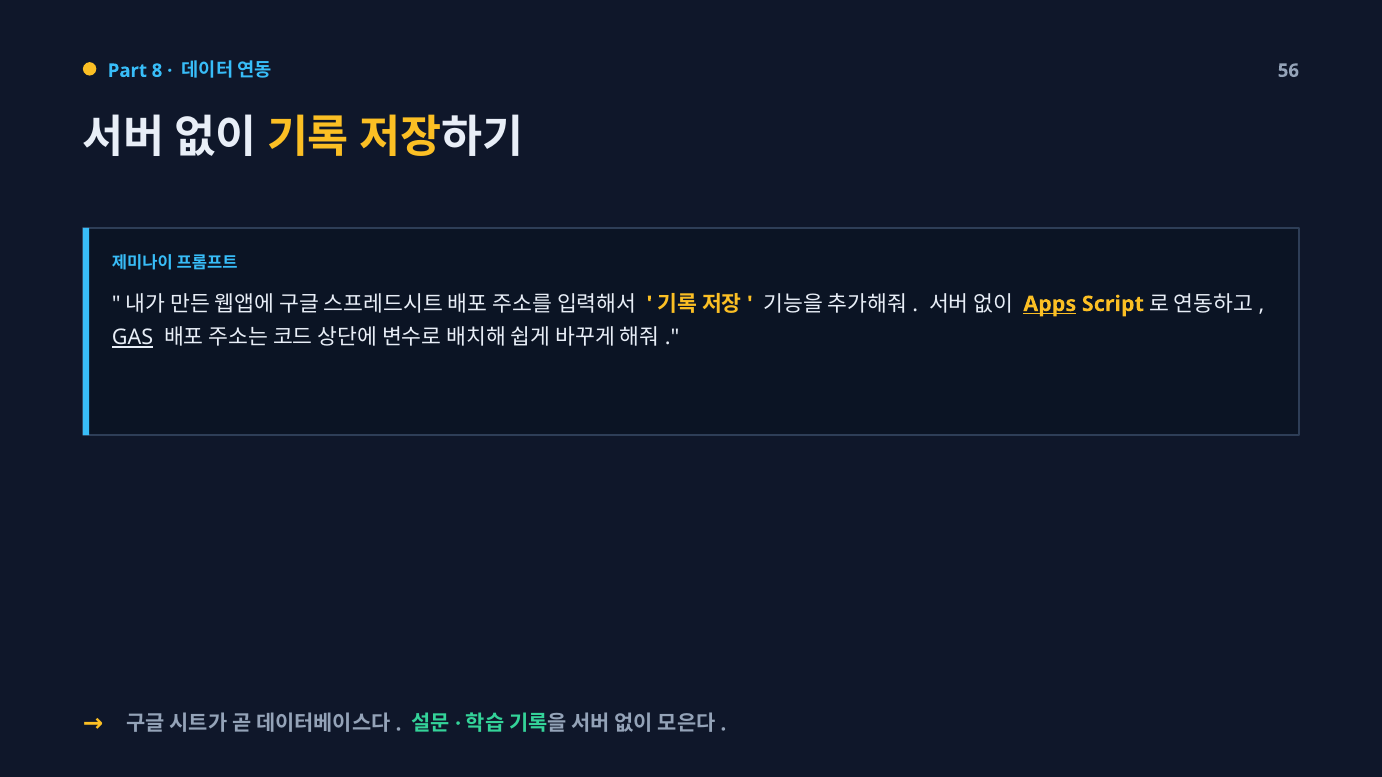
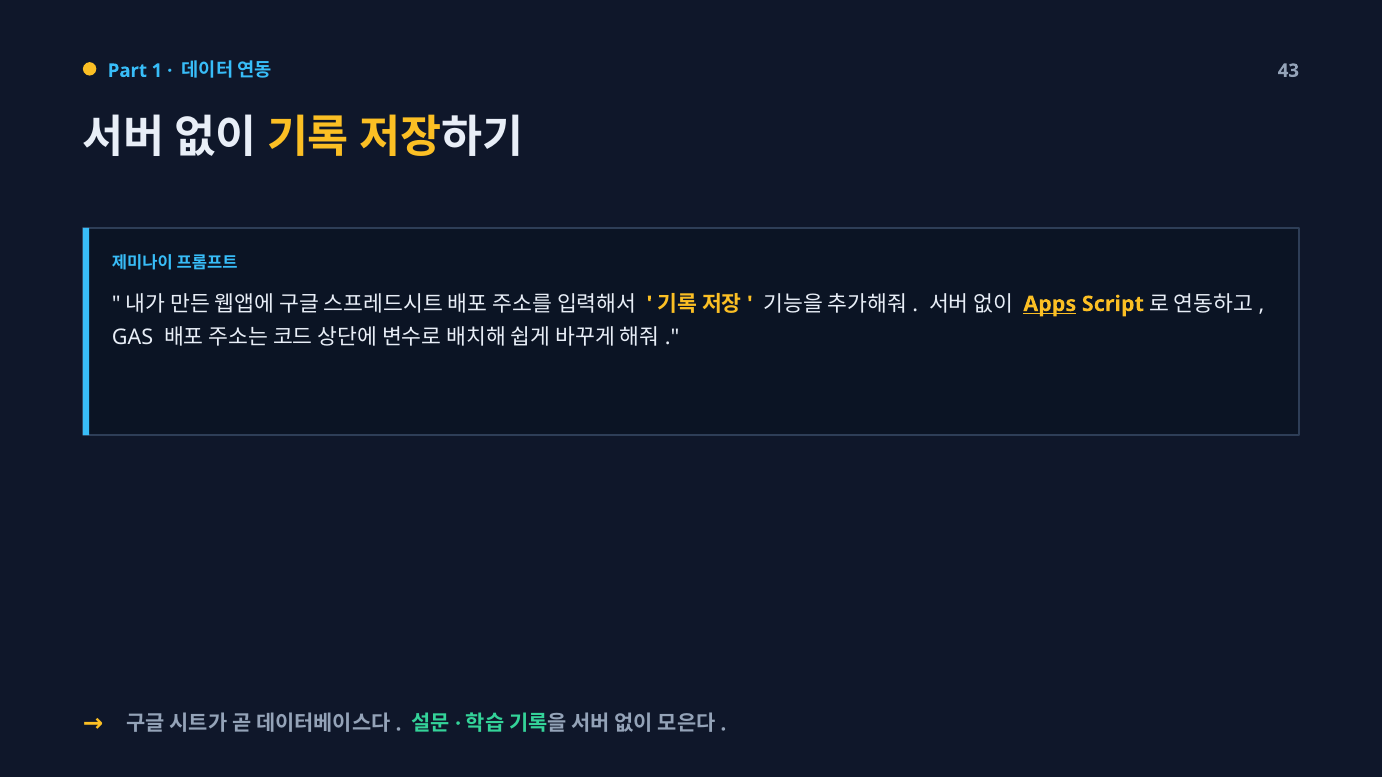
8: 8 -> 1 (157, 71)
56: 56 -> 43 (1288, 71)
GAS underline: present -> none (133, 338)
